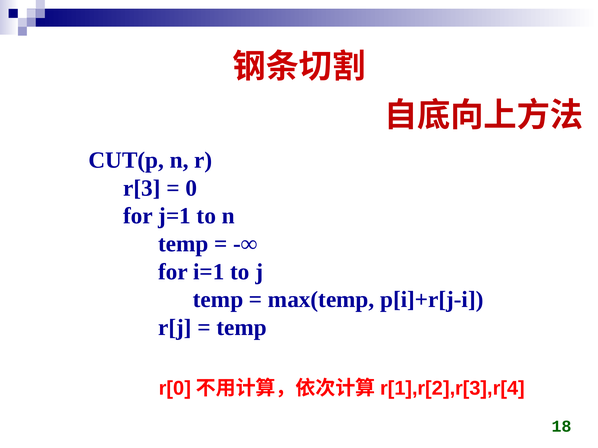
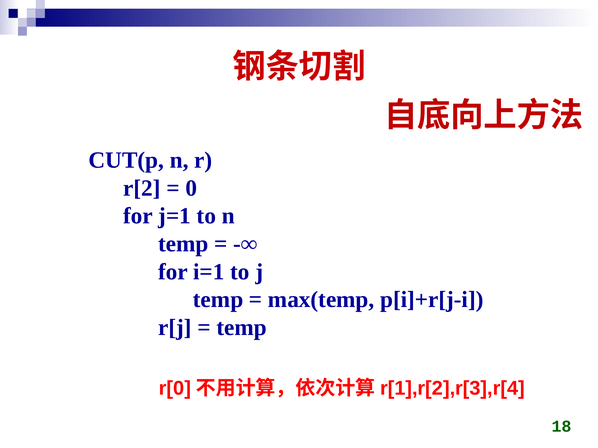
r[3: r[3 -> r[2 (142, 188)
